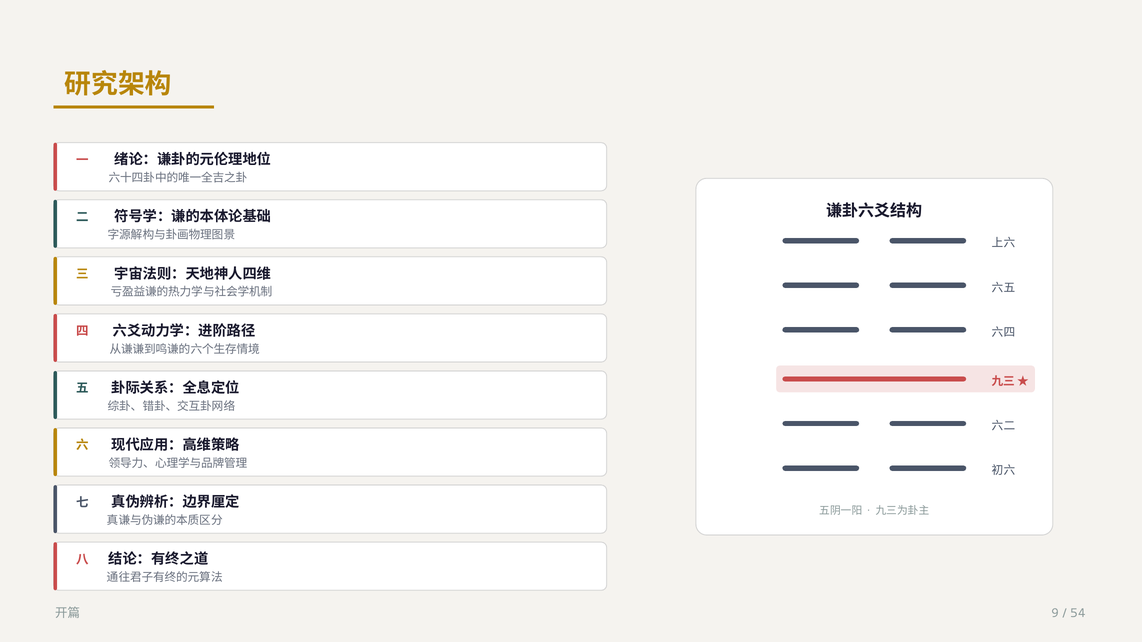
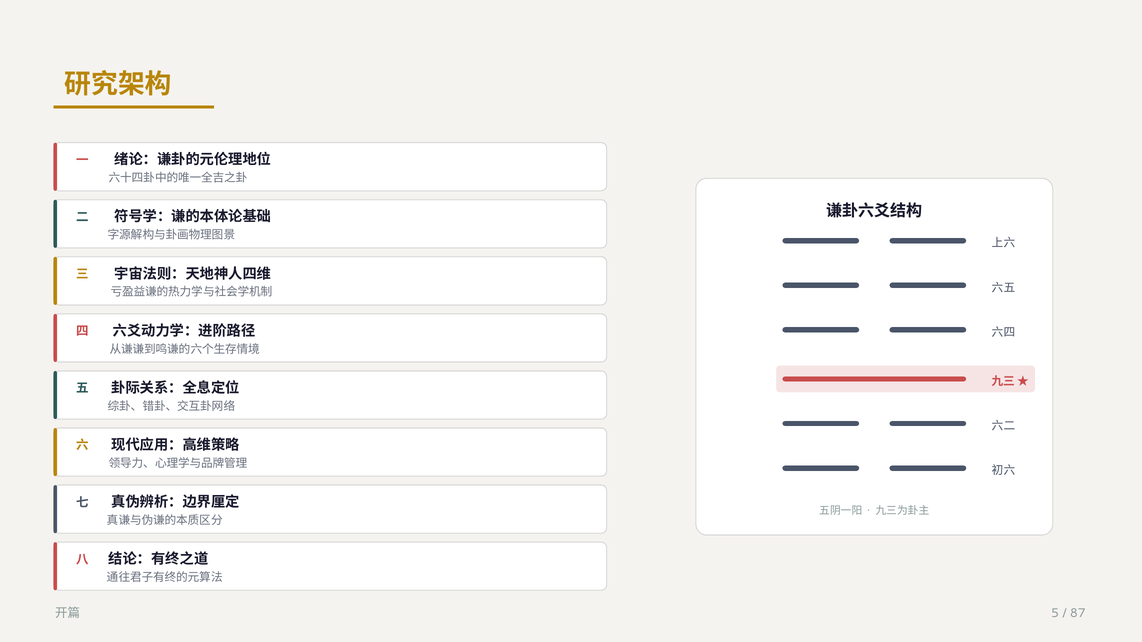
9: 9 -> 5 (1055, 613)
54: 54 -> 87 (1078, 613)
